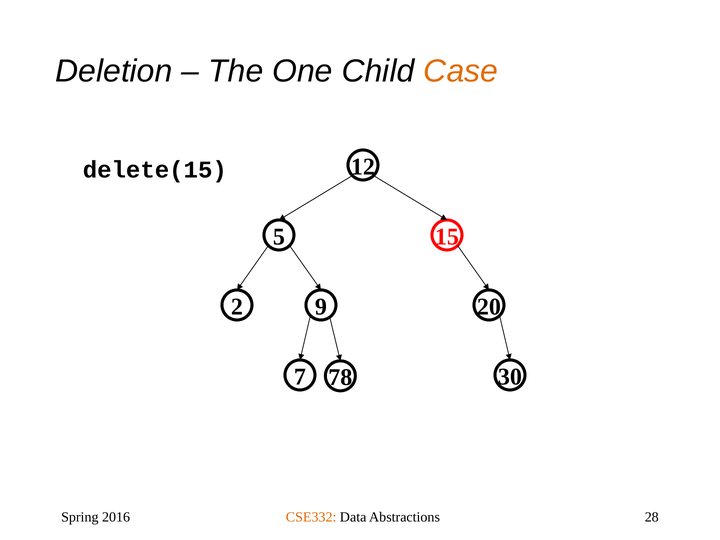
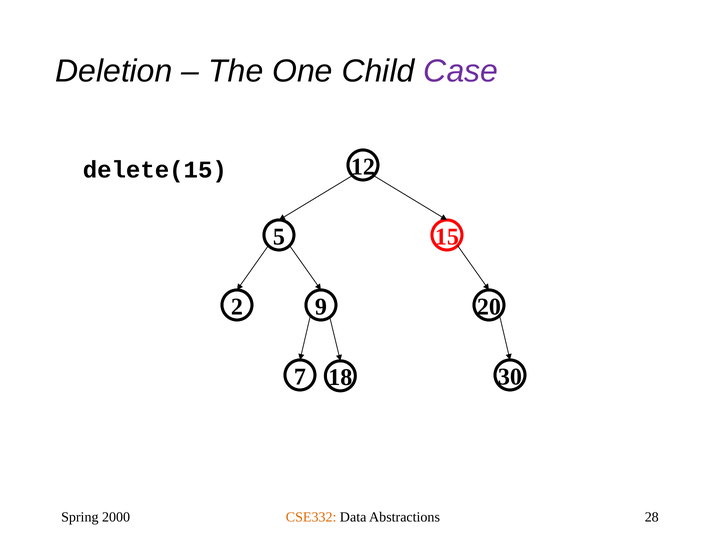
Case colour: orange -> purple (461, 71)
78: 78 -> 18 (340, 378)
2016: 2016 -> 2000 (116, 517)
